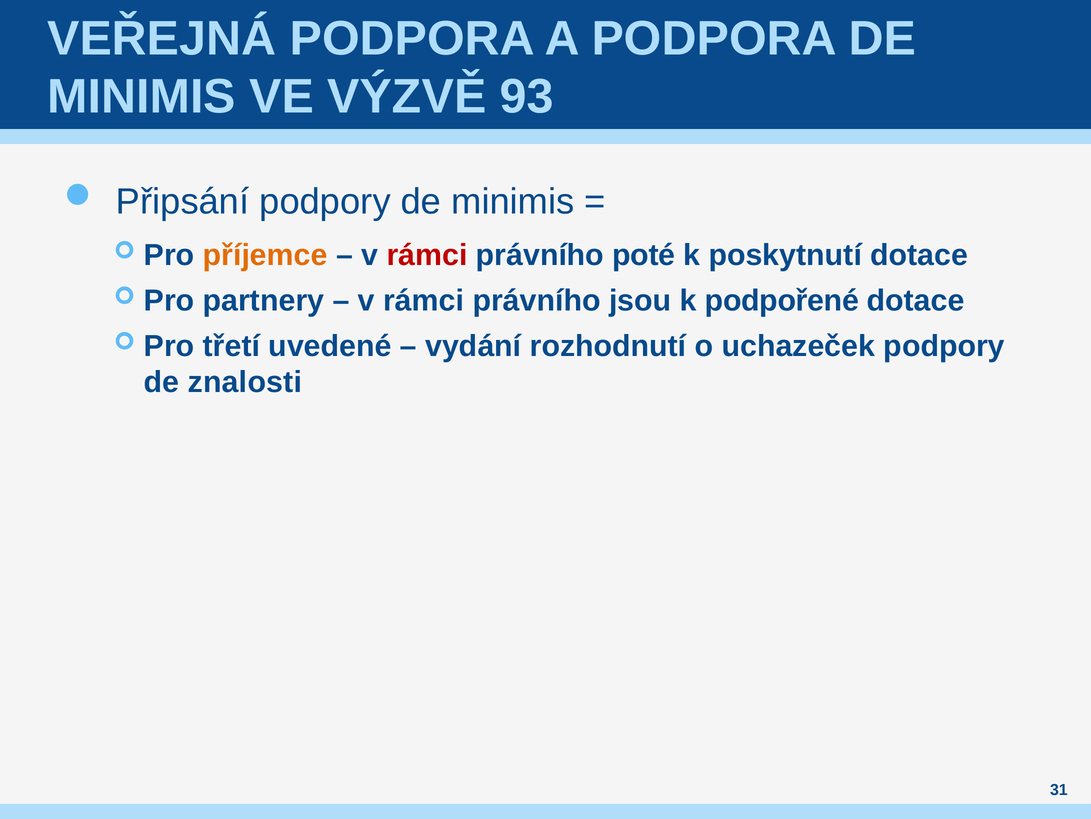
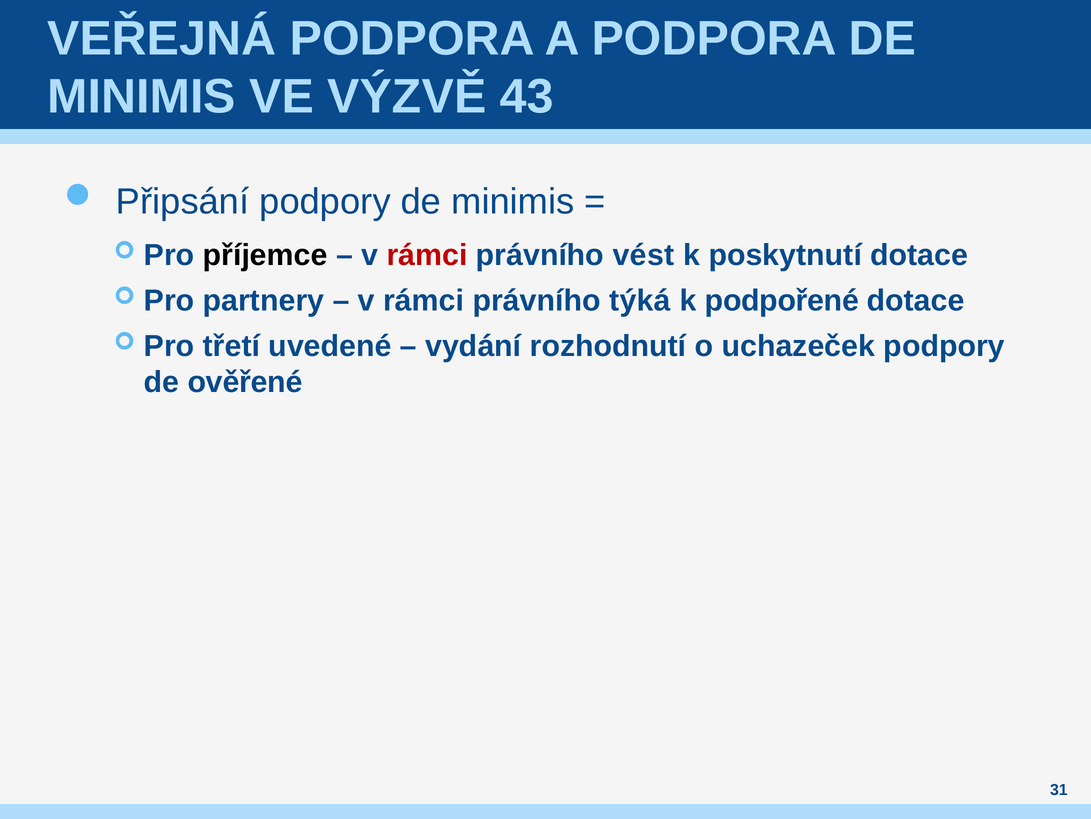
93: 93 -> 43 (527, 97)
příjemce colour: orange -> black (265, 255)
poté: poté -> vést (643, 255)
jsou: jsou -> týká (640, 300)
znalosti: znalosti -> ověřené (245, 382)
